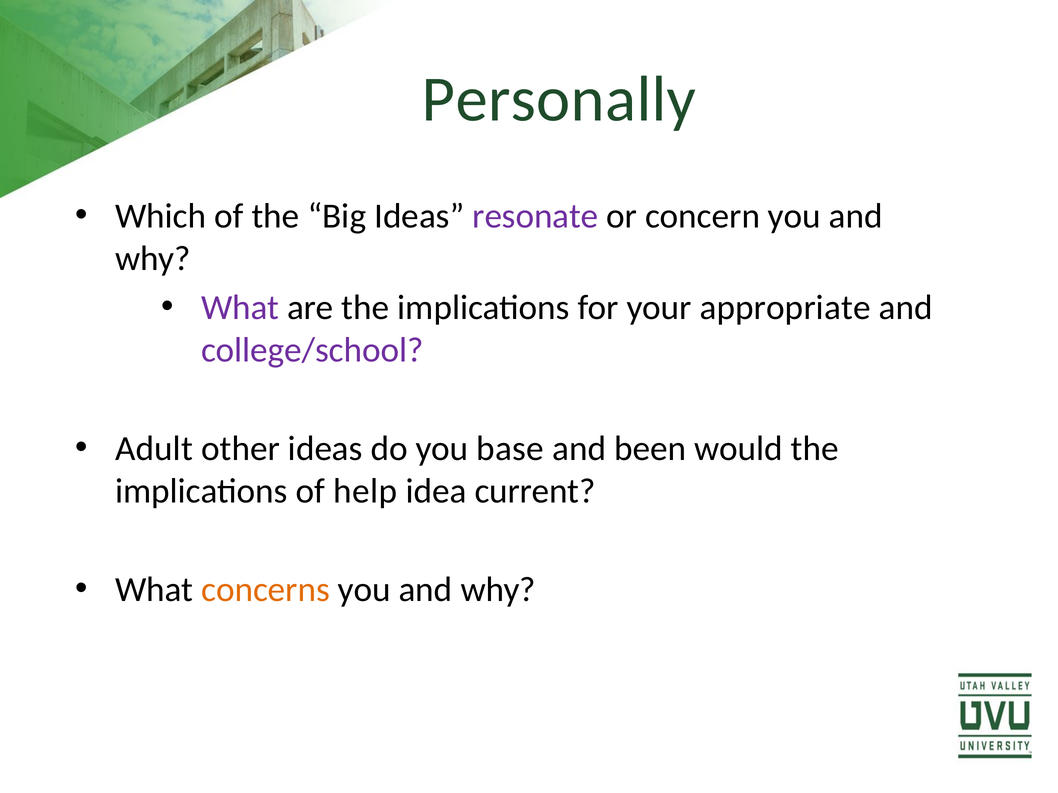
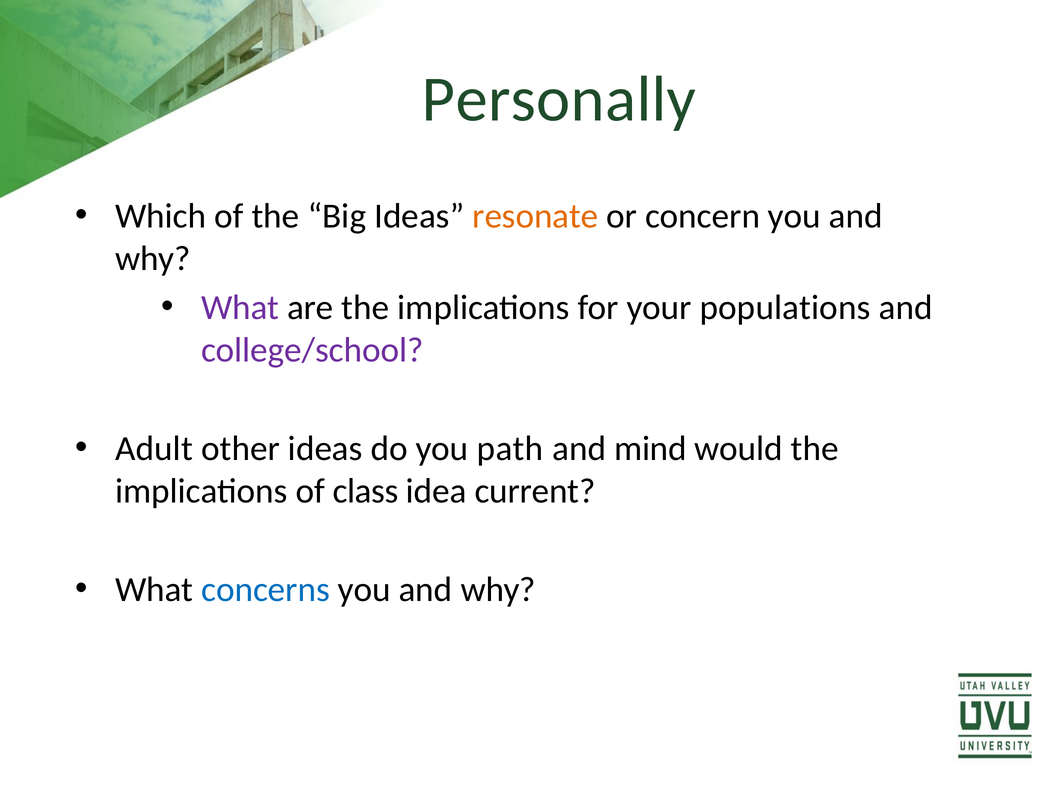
resonate colour: purple -> orange (535, 216)
appropriate: appropriate -> populations (785, 308)
base: base -> path (510, 449)
been: been -> mind (650, 449)
help: help -> class (366, 491)
concerns colour: orange -> blue (266, 590)
